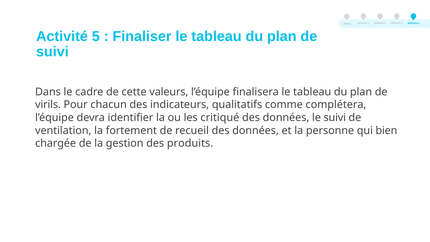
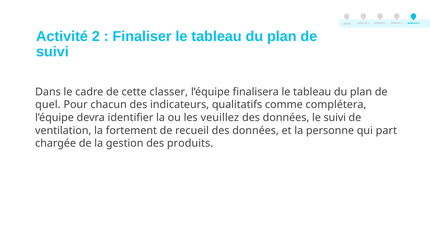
Activité 5: 5 -> 2 (96, 36)
valeurs: valeurs -> classer (169, 92)
virils: virils -> quel (48, 105)
critiqué: critiqué -> veuillez (220, 118)
bien: bien -> part (386, 130)
